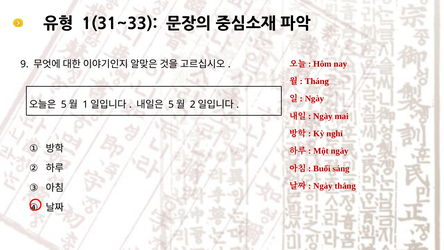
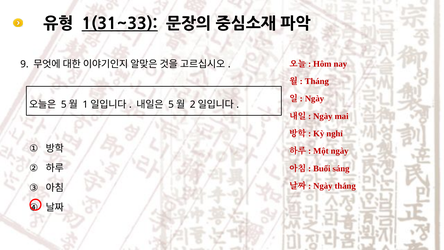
1(31~33 underline: none -> present (120, 24)
